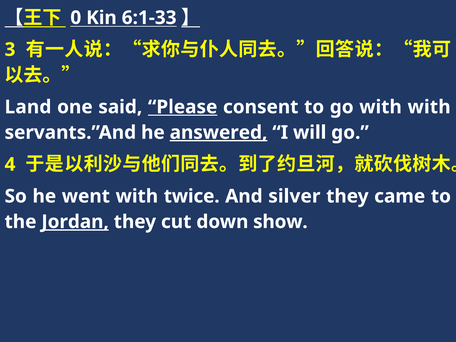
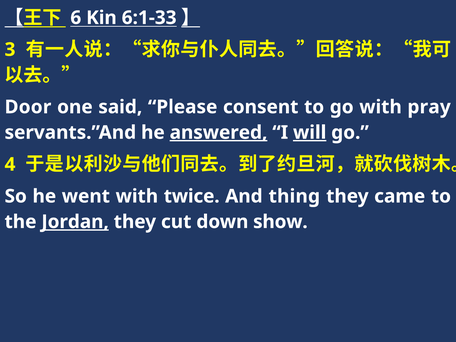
0: 0 -> 6 (76, 18)
Land: Land -> Door (28, 107)
Please underline: present -> none (183, 107)
with with: with -> pray (429, 107)
will underline: none -> present (310, 133)
silver: silver -> thing (294, 196)
